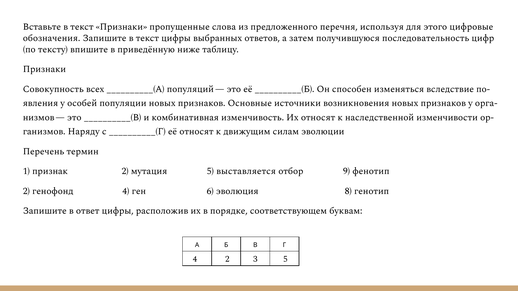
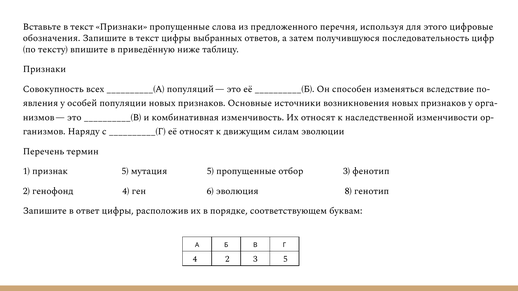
признак 2: 2 -> 5 (125, 171)
выставляется: выставляется -> пропущенные (246, 171)
отбор 9: 9 -> 3 (347, 171)
